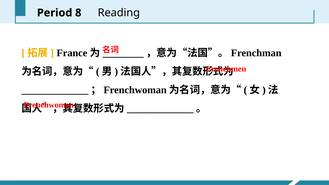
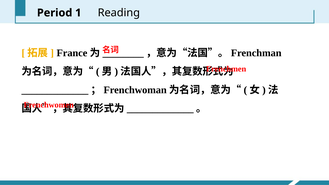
8: 8 -> 1 (78, 13)
